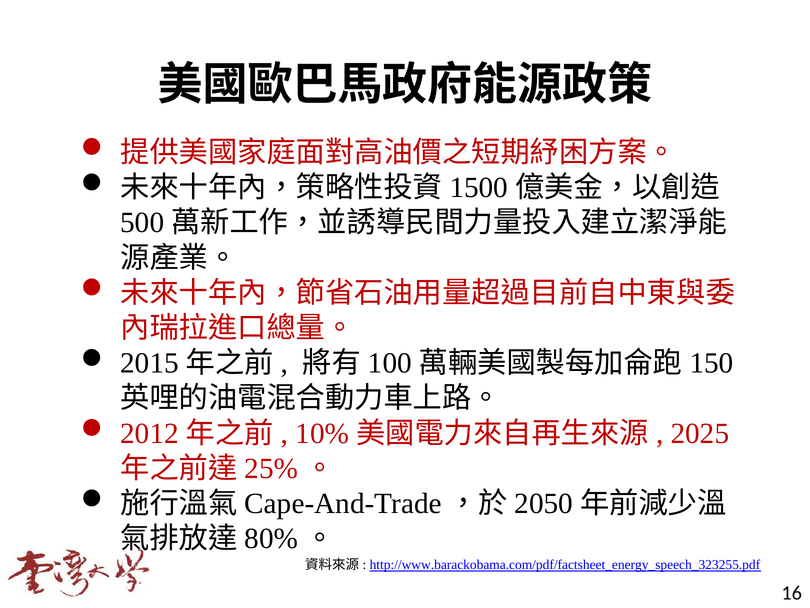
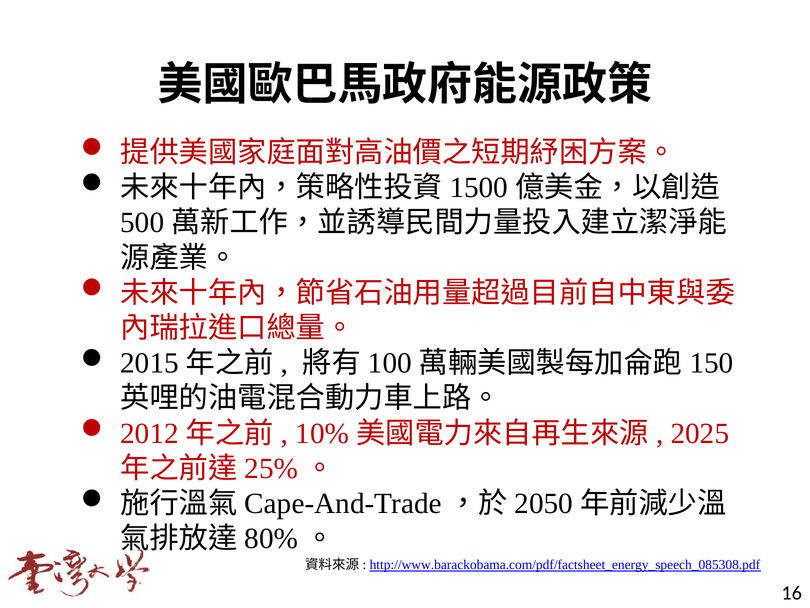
http://www.barackobama.com/pdf/factsheet_energy_speech_323255.pdf: http://www.barackobama.com/pdf/factsheet_energy_speech_323255.pdf -> http://www.barackobama.com/pdf/factsheet_energy_speech_085308.pdf (565, 564)
